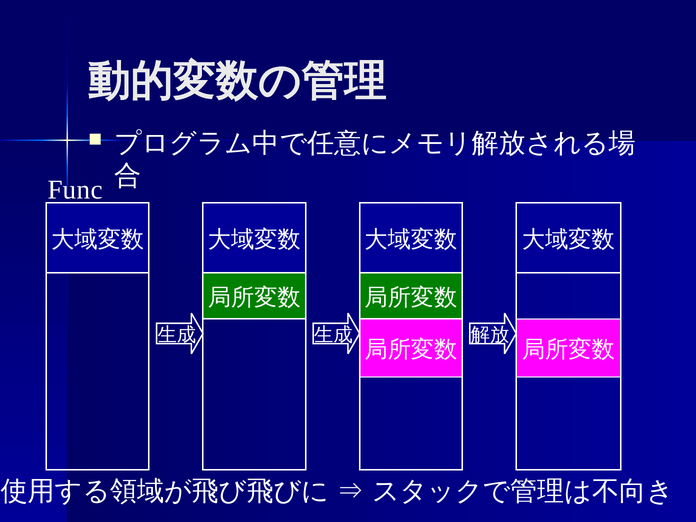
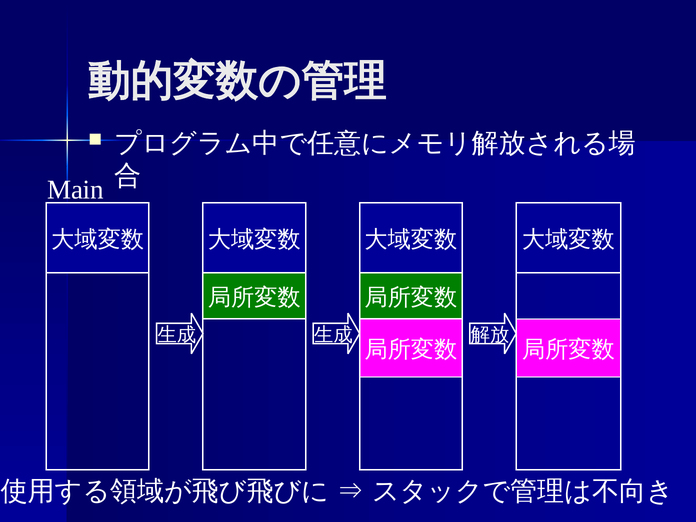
Func: Func -> Main (75, 190)
